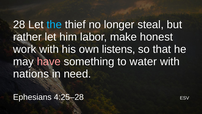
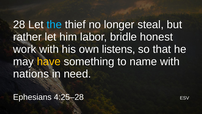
make: make -> bridle (123, 37)
have colour: pink -> yellow (49, 61)
water: water -> name (143, 61)
